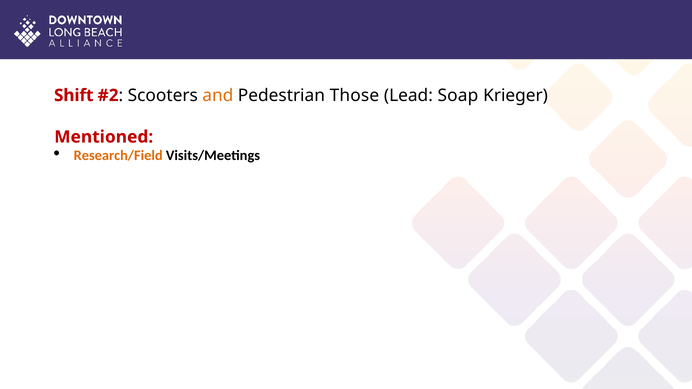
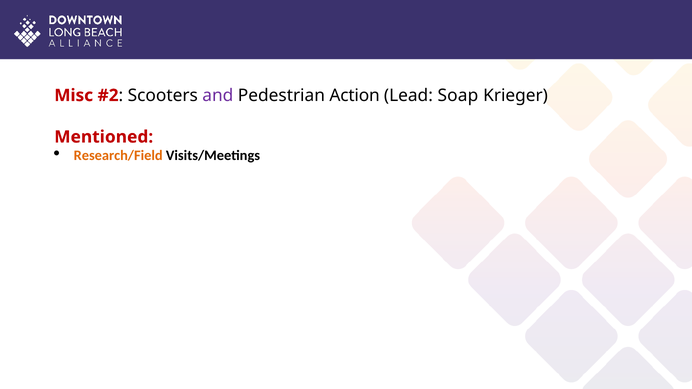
Shift: Shift -> Misc (74, 95)
and colour: orange -> purple (218, 95)
Those: Those -> Action (355, 95)
